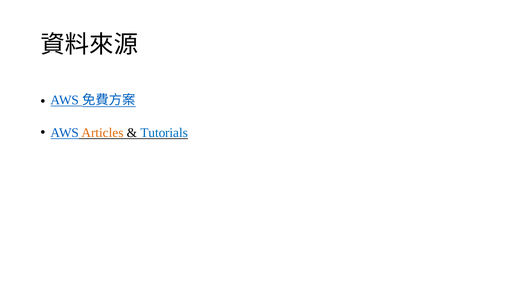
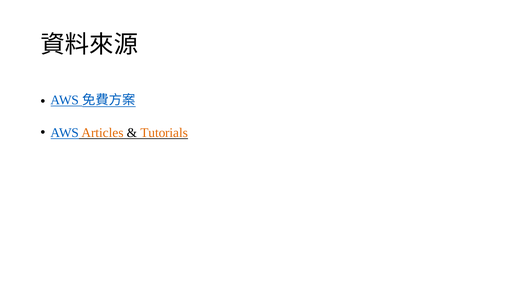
Tutorials colour: blue -> orange (164, 133)
